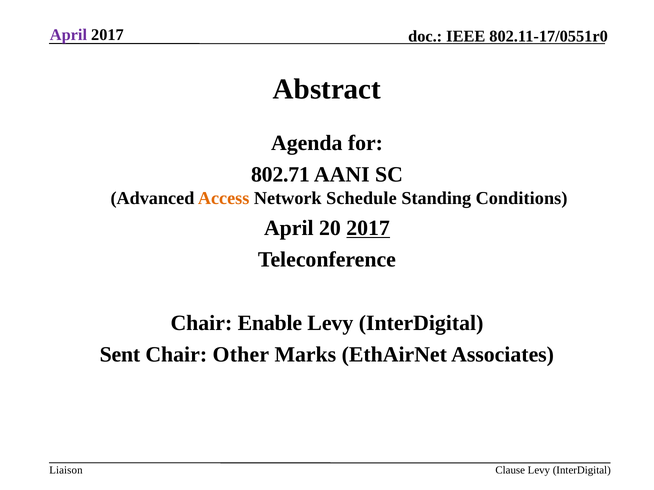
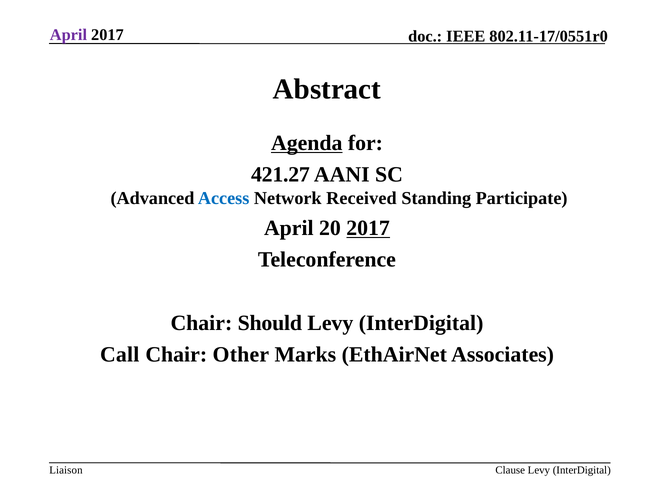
Agenda underline: none -> present (307, 143)
802.71: 802.71 -> 421.27 (280, 175)
Access colour: orange -> blue (224, 199)
Schedule: Schedule -> Received (361, 199)
Conditions: Conditions -> Participate (522, 199)
Enable: Enable -> Should (270, 323)
Sent: Sent -> Call (120, 355)
